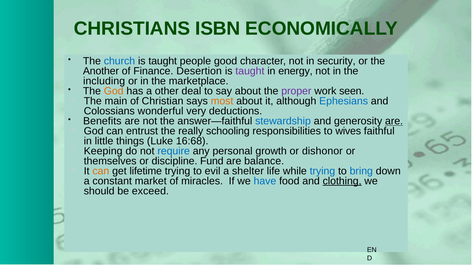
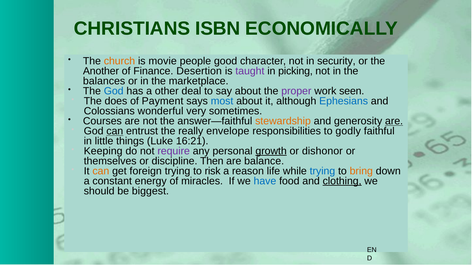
church colour: blue -> orange (119, 61)
taught: taught -> movie (163, 61)
energy: energy -> picking (295, 71)
including: including -> balances (104, 81)
God colour: orange -> blue (114, 91)
main: main -> does (116, 101)
Christian: Christian -> Payment (163, 101)
most colour: orange -> blue (222, 101)
deductions: deductions -> sometimes (236, 111)
Benefits: Benefits -> Courses (102, 121)
stewardship colour: blue -> orange (283, 121)
can underline: none -> present (115, 131)
schooling: schooling -> envelope (228, 131)
wives: wives -> godly (348, 131)
16:68: 16:68 -> 16:21 (192, 141)
require colour: blue -> purple (174, 151)
growth underline: none -> present (271, 151)
Fund: Fund -> Then (212, 161)
lifetime: lifetime -> foreign (146, 171)
evil: evil -> risk (213, 171)
shelter: shelter -> reason (248, 171)
bring colour: blue -> orange (361, 171)
market: market -> energy (151, 181)
exceed: exceed -> biggest (150, 191)
